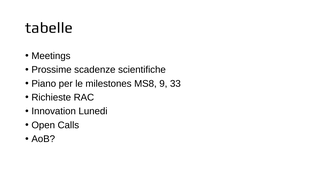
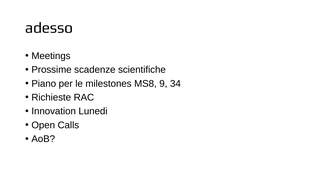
tabelle: tabelle -> adesso (49, 28)
33: 33 -> 34 (175, 84)
